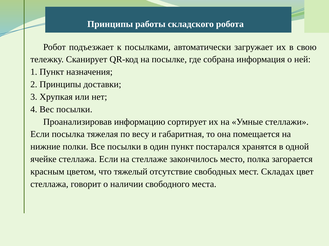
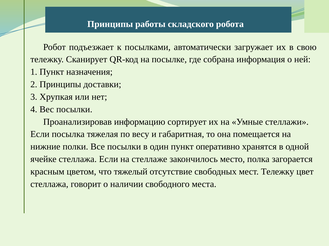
постарался: постарался -> оперативно (218, 147)
мест Складах: Складах -> Тележку (278, 172)
